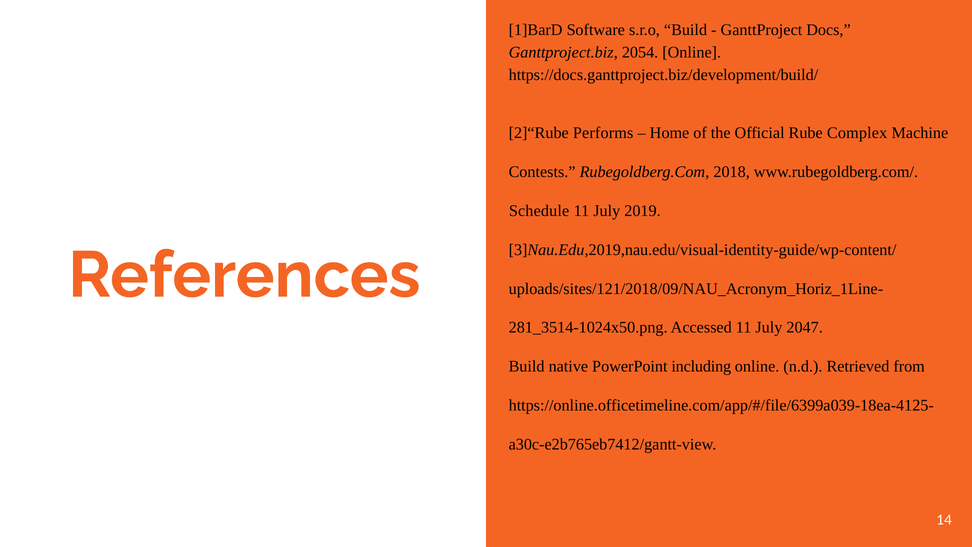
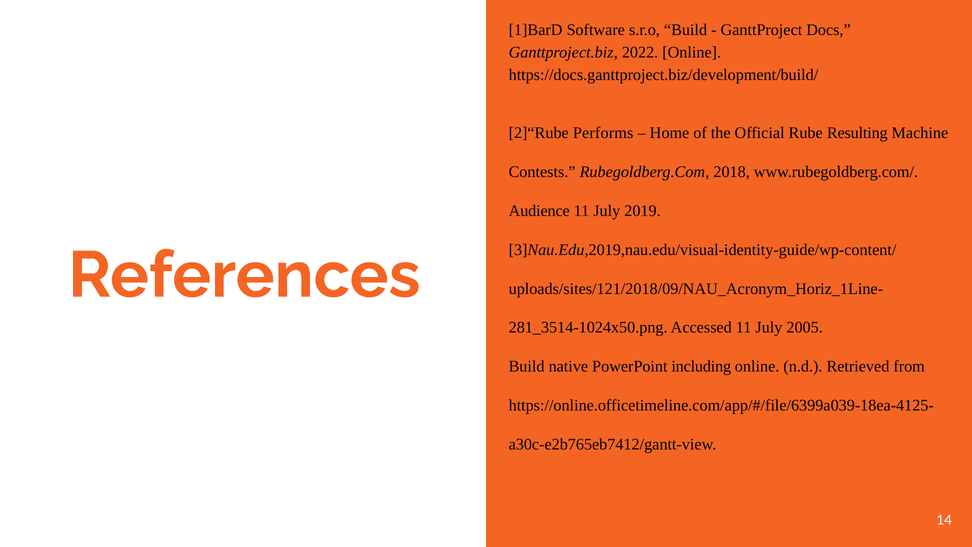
2054: 2054 -> 2022 (640, 52)
Complex: Complex -> Resulting (857, 133)
Schedule: Schedule -> Audience (539, 211)
2047: 2047 -> 2005 (805, 327)
